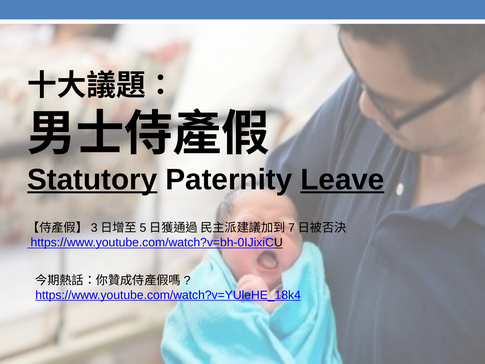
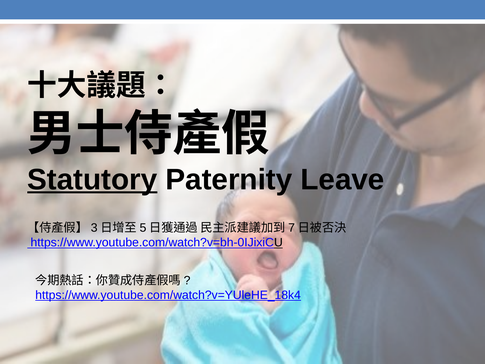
Leave underline: present -> none (342, 180)
